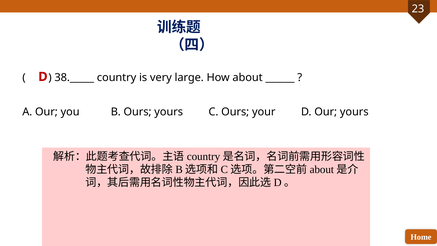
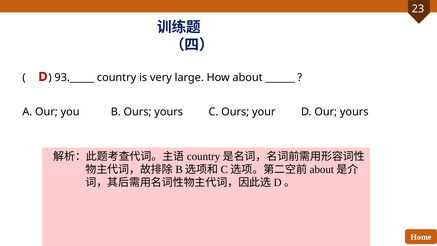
38._____: 38._____ -> 93._____ (74, 78)
